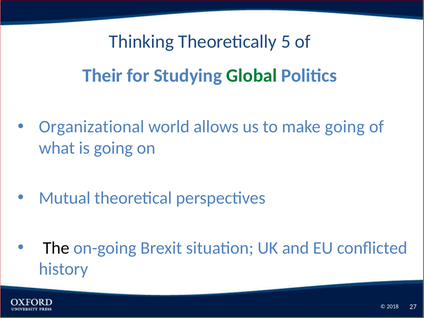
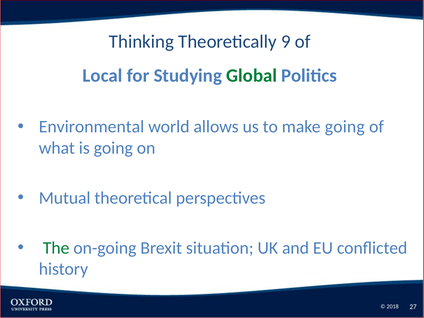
5: 5 -> 9 (286, 42)
Their: Their -> Local (103, 76)
Organizational: Organizational -> Environmental (92, 127)
The colour: black -> green (56, 248)
